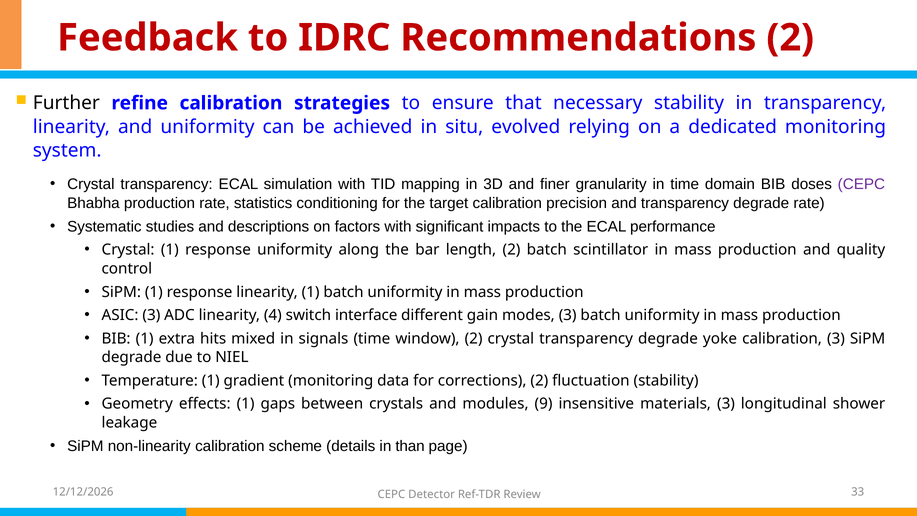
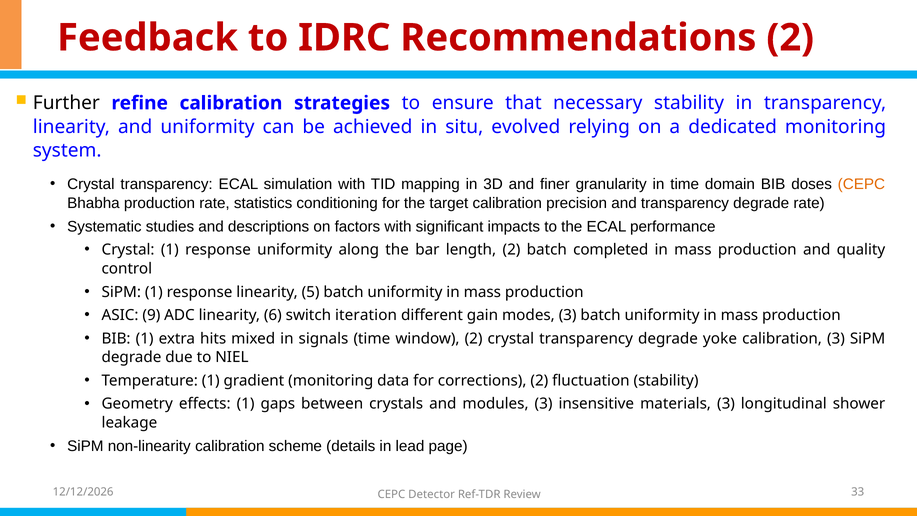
CEPC colour: purple -> orange (861, 184)
scintillator: scintillator -> completed (611, 250)
linearity 1: 1 -> 5 (311, 292)
ASIC 3: 3 -> 9 (151, 315)
4: 4 -> 6 (273, 315)
interface: interface -> iteration (366, 315)
modules 9: 9 -> 3 (544, 404)
than: than -> lead (410, 446)
